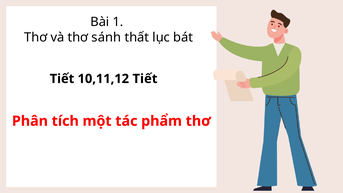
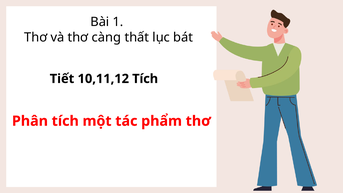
sánh: sánh -> càng (106, 37)
10,11,12 Tiết: Tiết -> Tích (145, 79)
